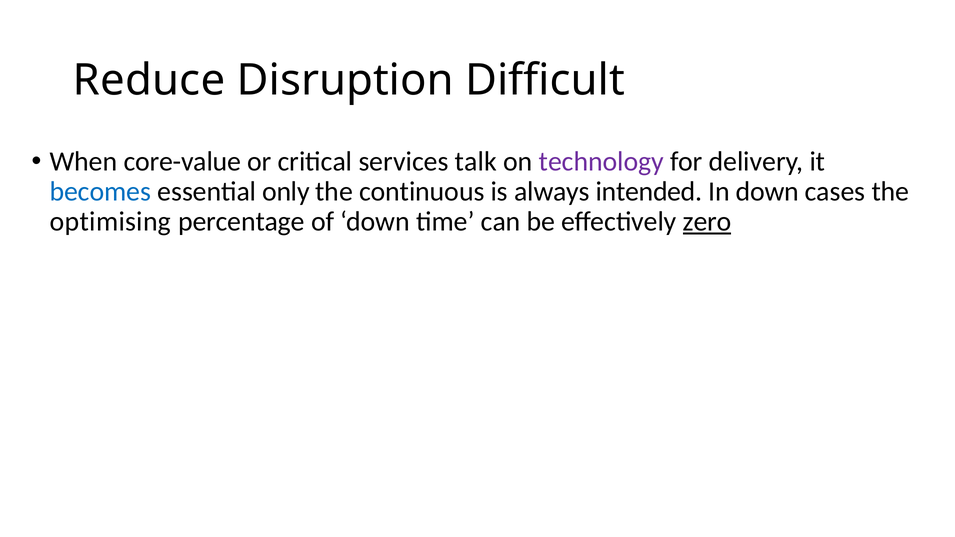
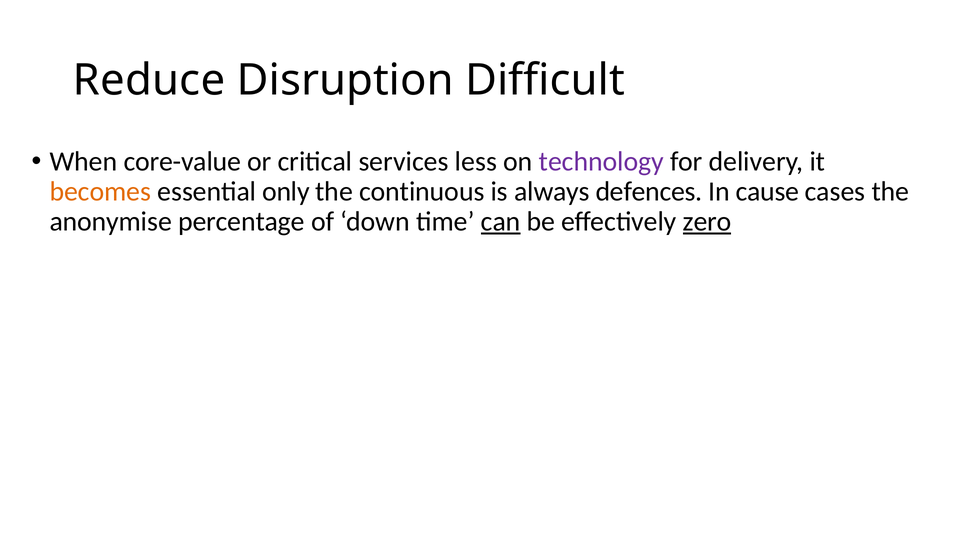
talk: talk -> less (476, 161)
becomes colour: blue -> orange (100, 192)
intended: intended -> defences (649, 192)
In down: down -> cause (767, 192)
optimising: optimising -> anonymise (111, 222)
can underline: none -> present (501, 222)
